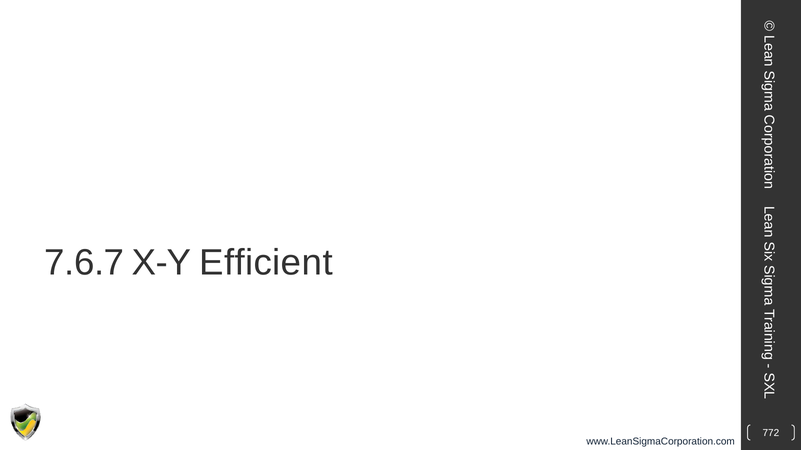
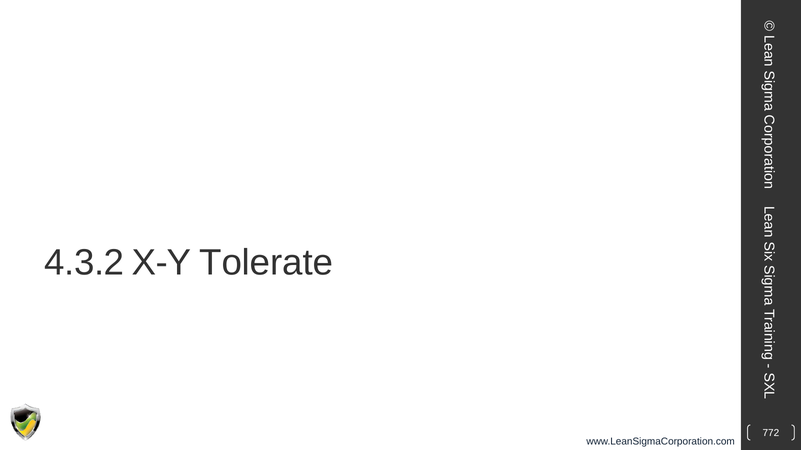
7.6.7: 7.6.7 -> 4.3.2 (84, 263)
Efficient: Efficient -> Tolerate (266, 263)
